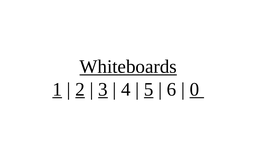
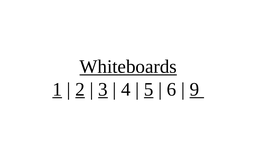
0: 0 -> 9 (194, 89)
